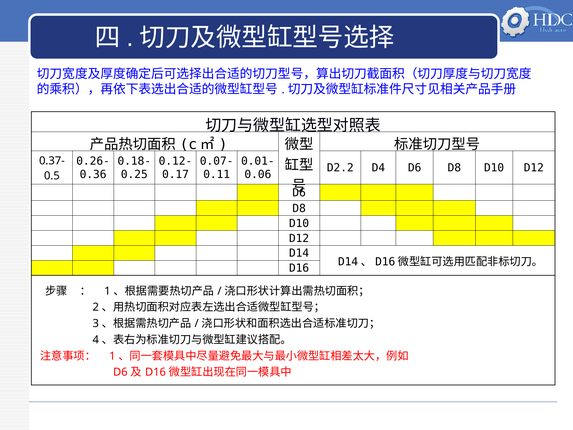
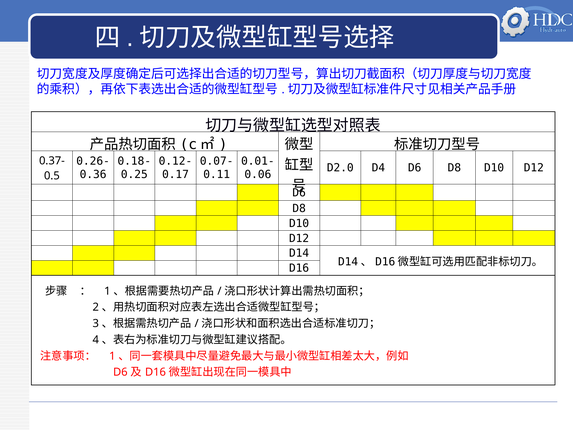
D2.2: D2.2 -> D2.0 (340, 168)
